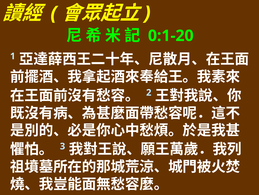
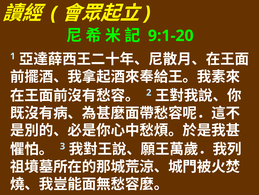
0:1-20: 0:1-20 -> 9:1-20 (171, 36)
